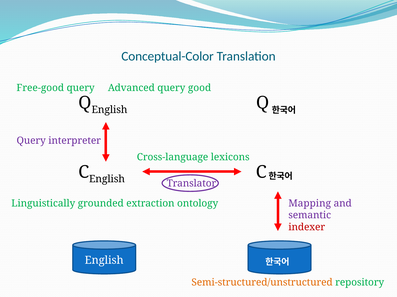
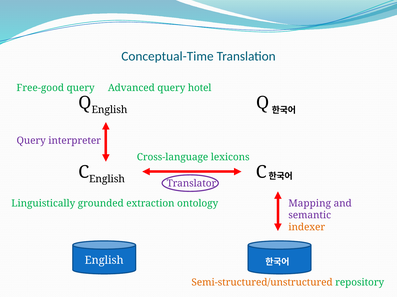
Conceptual-Color: Conceptual-Color -> Conceptual-Time (167, 56)
good: good -> hotel (200, 88)
indexer colour: red -> orange (307, 228)
